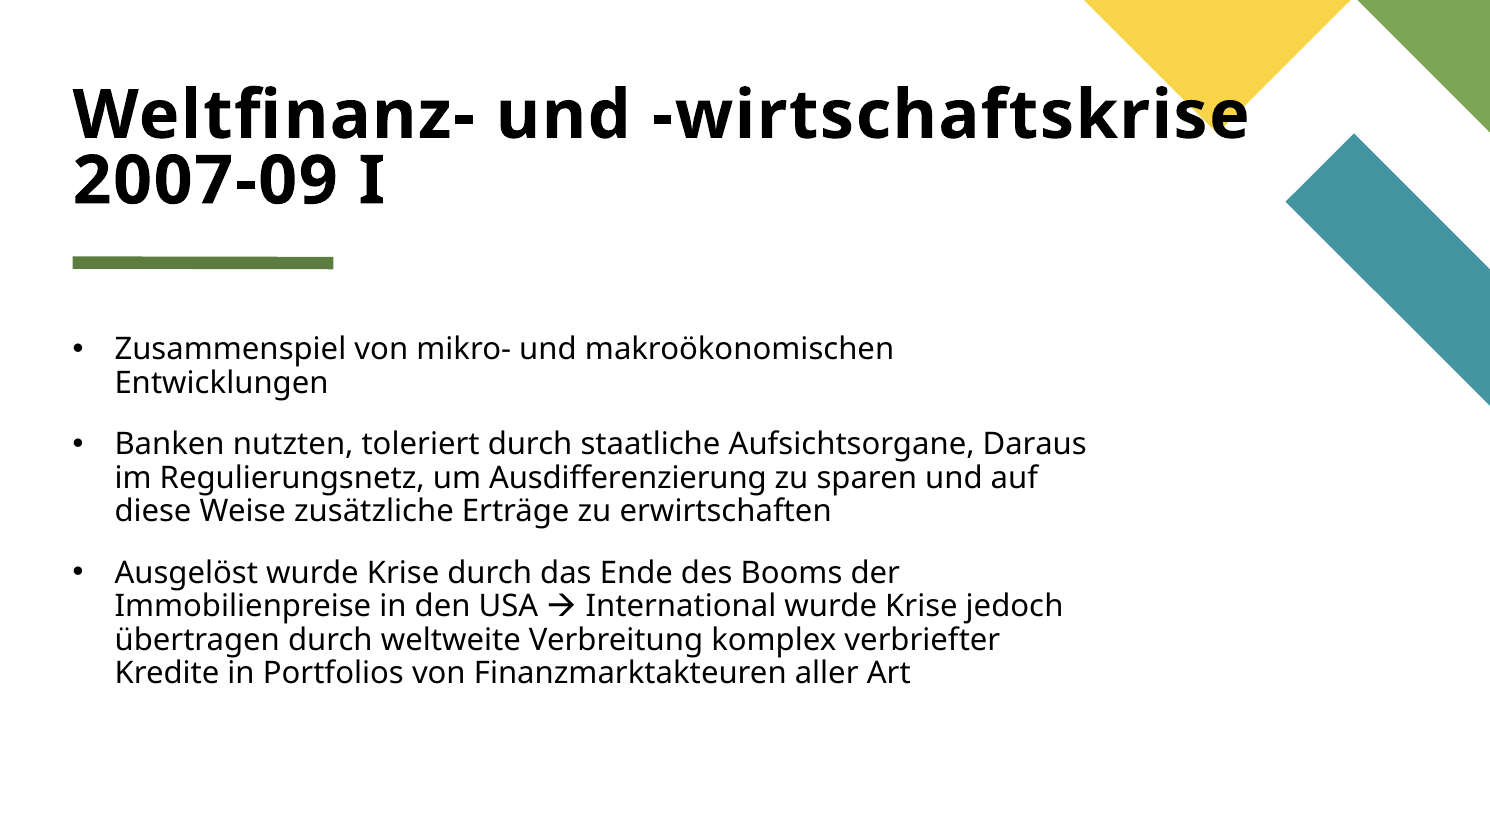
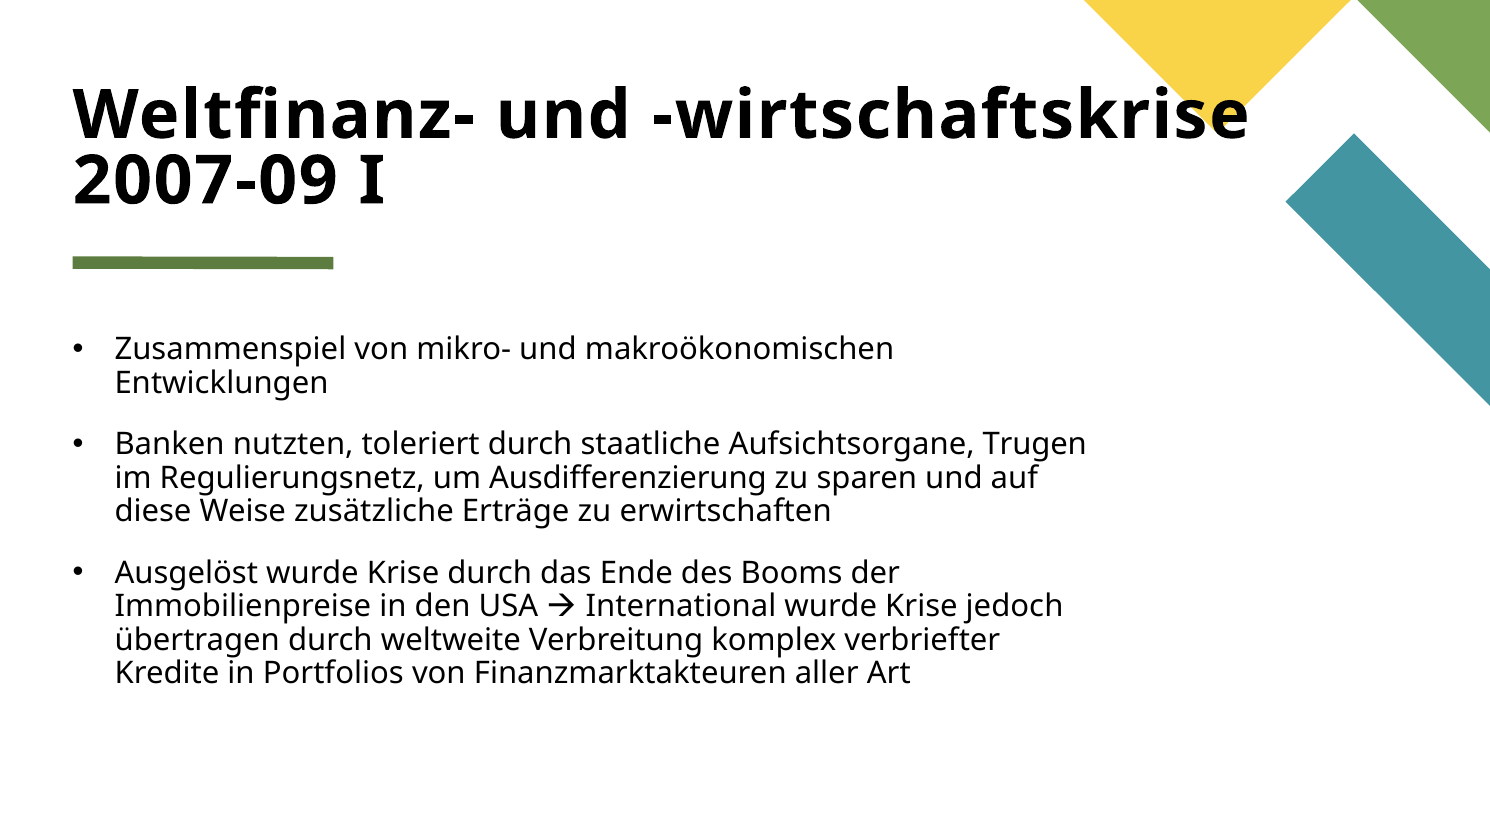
Daraus: Daraus -> Trugen (1035, 444)
